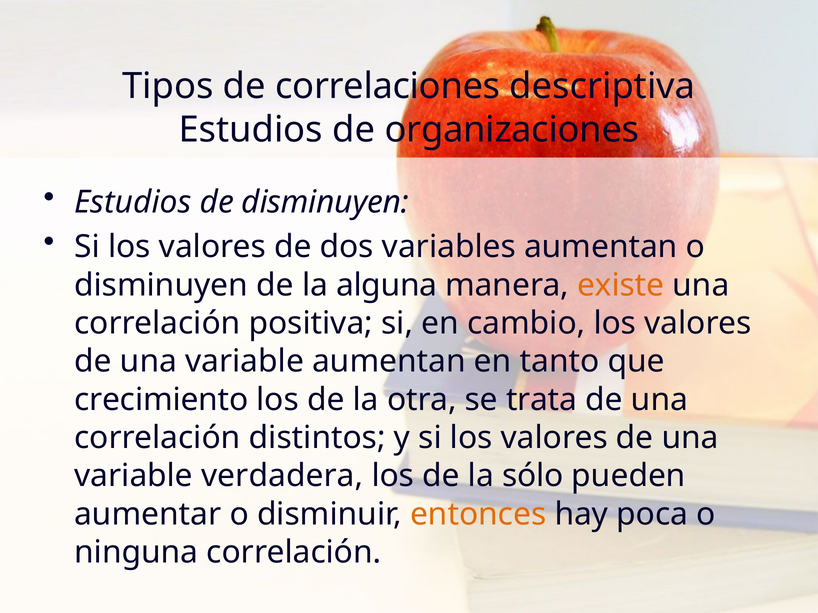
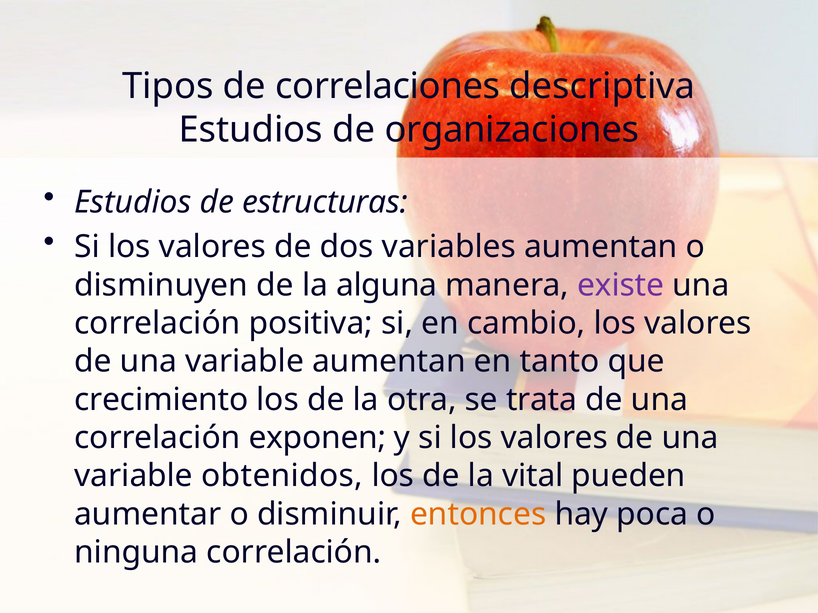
de disminuyen: disminuyen -> estructuras (325, 203)
existe colour: orange -> purple (621, 285)
distintos: distintos -> exponen (317, 438)
verdadera: verdadera -> obtenidos (282, 476)
sólo: sólo -> vital (533, 476)
